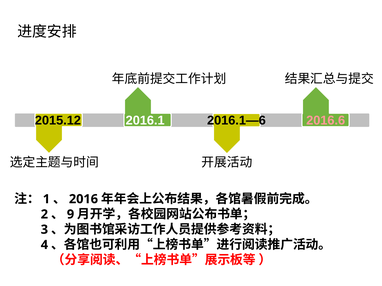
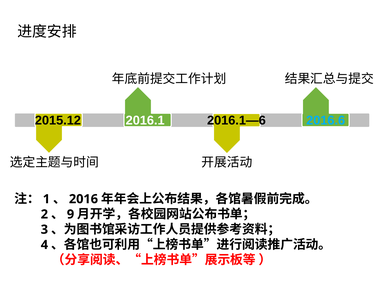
2016.6 colour: pink -> light blue (326, 121)
